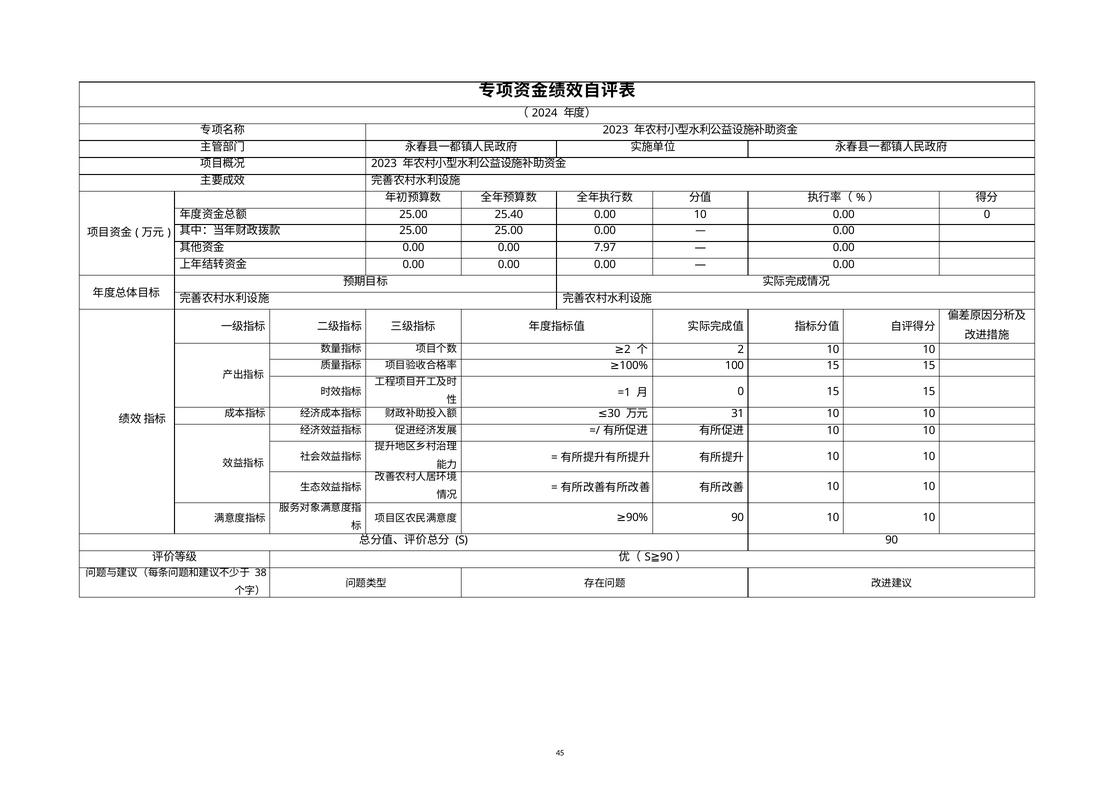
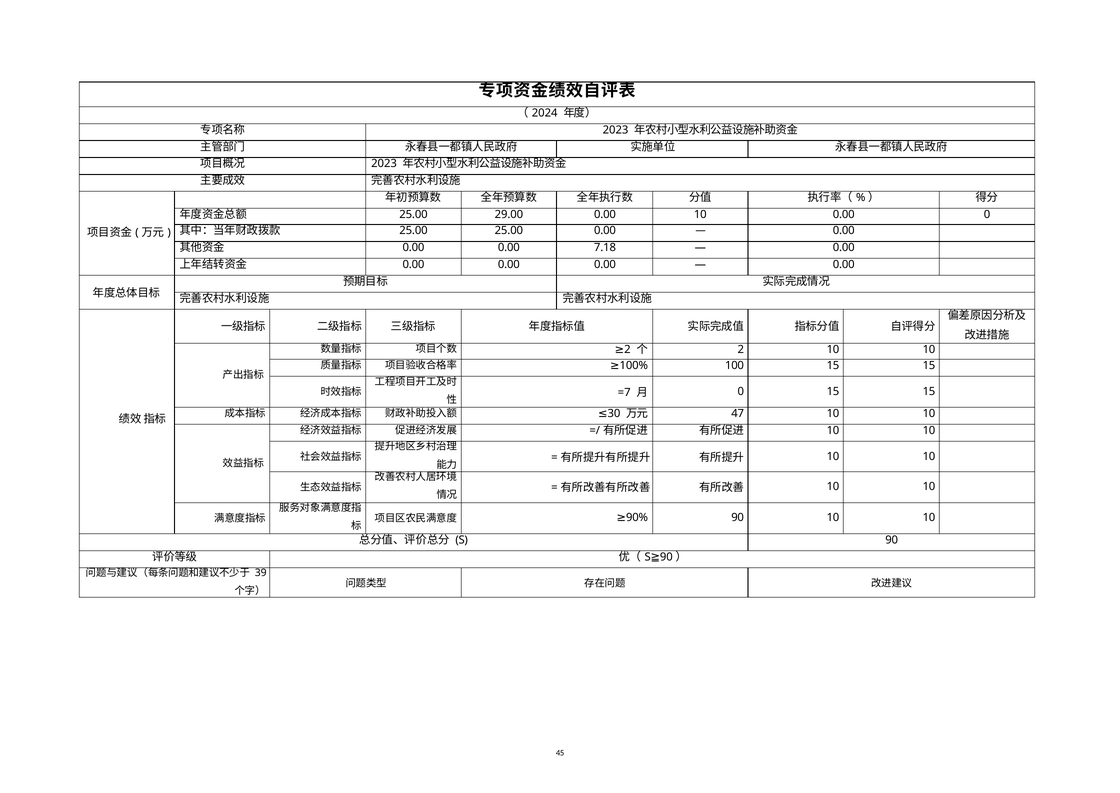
25.40: 25.40 -> 29.00 (509, 215)
7.97: 7.97 -> 7.18 (605, 248)
=1: =1 -> =7 (624, 392)
31: 31 -> 47 (738, 414)
38: 38 -> 39 (261, 573)
